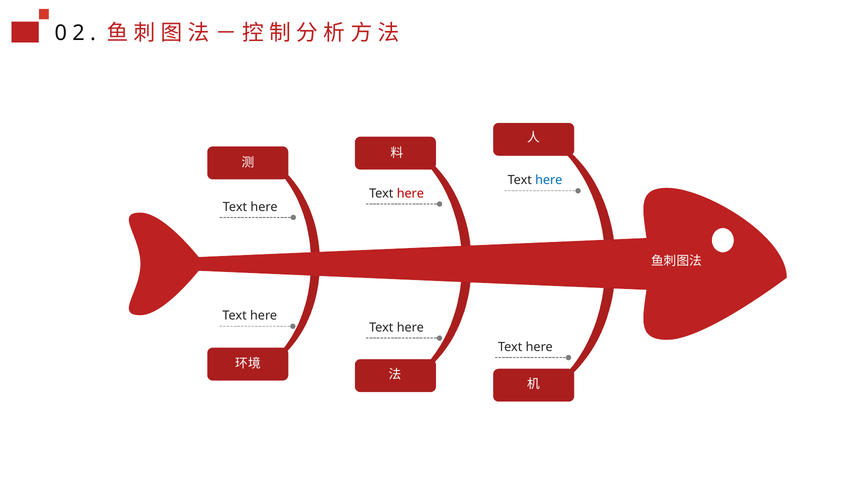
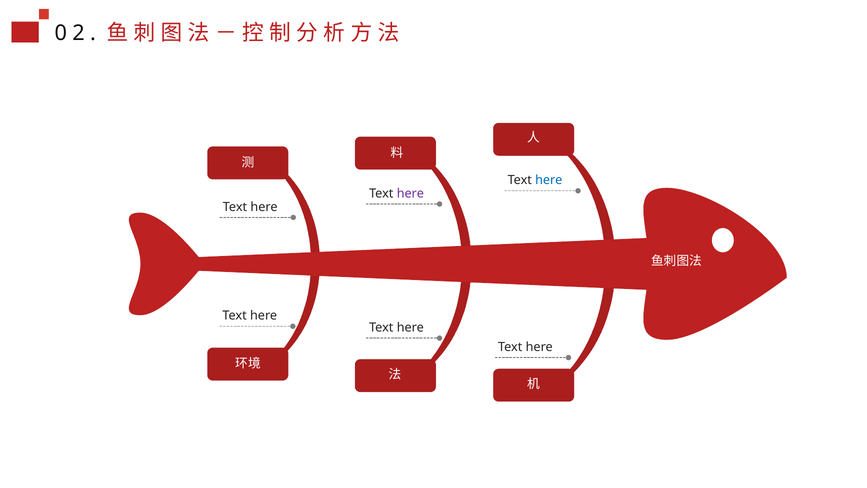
here colour: red -> purple (410, 193)
